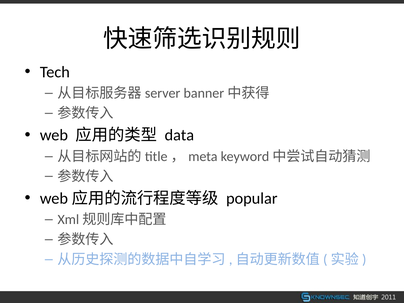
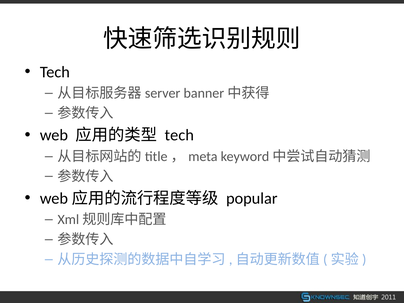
data: data -> tech (179, 135)
